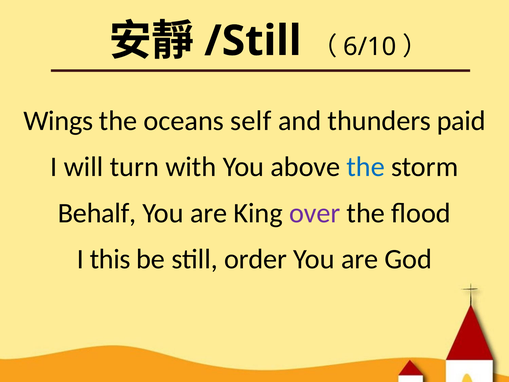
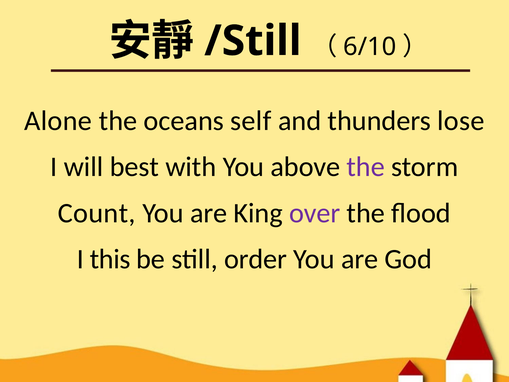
Wings: Wings -> Alone (58, 121)
paid: paid -> lose (461, 121)
turn: turn -> best (134, 167)
the colour: blue -> purple (366, 167)
Behalf: Behalf -> Count (97, 213)
